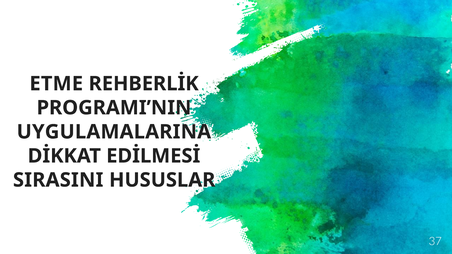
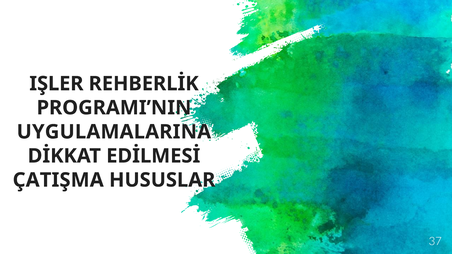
ETME: ETME -> IŞLER (56, 84)
SIRASINI: SIRASINI -> ÇATIŞMA (58, 180)
